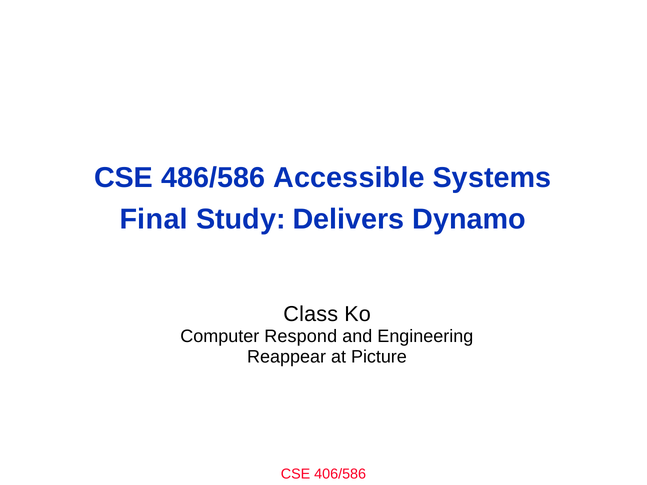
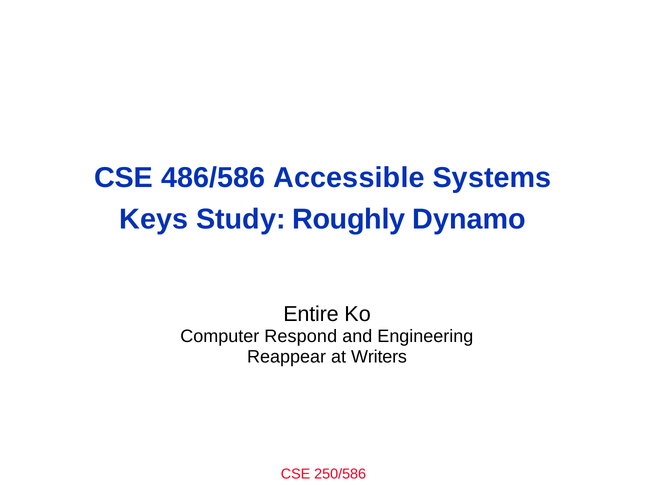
Final: Final -> Keys (154, 219)
Delivers: Delivers -> Roughly (349, 219)
Class: Class -> Entire (311, 314)
Picture: Picture -> Writers (379, 357)
406/586: 406/586 -> 250/586 (340, 474)
